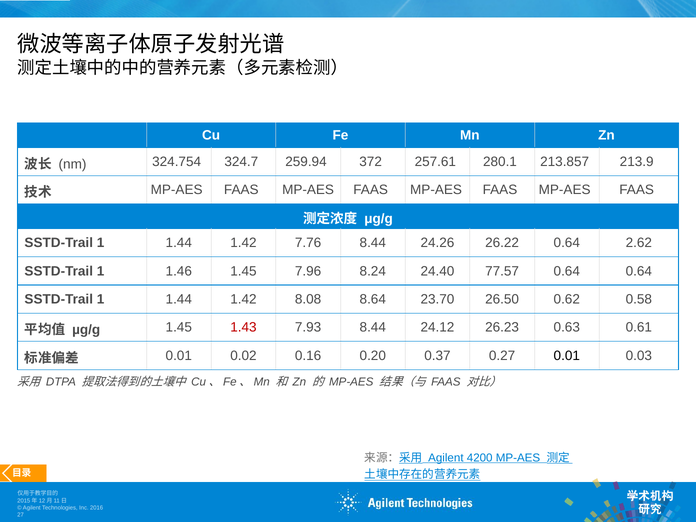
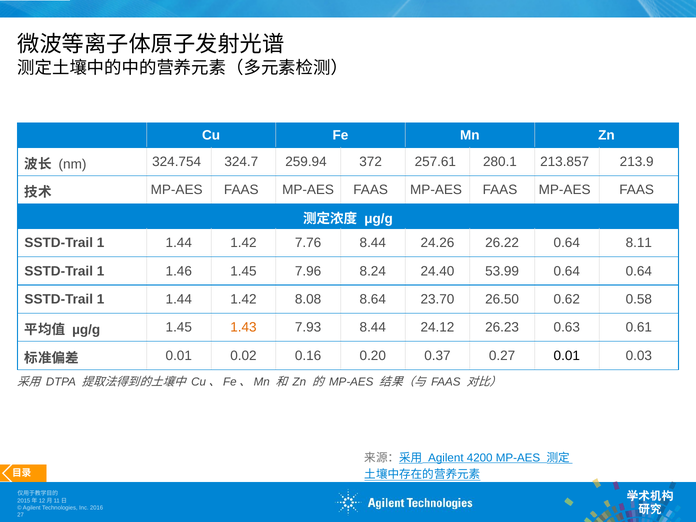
2.62: 2.62 -> 8.11 (639, 243)
77.57: 77.57 -> 53.99 (502, 271)
1.43 colour: red -> orange (243, 328)
